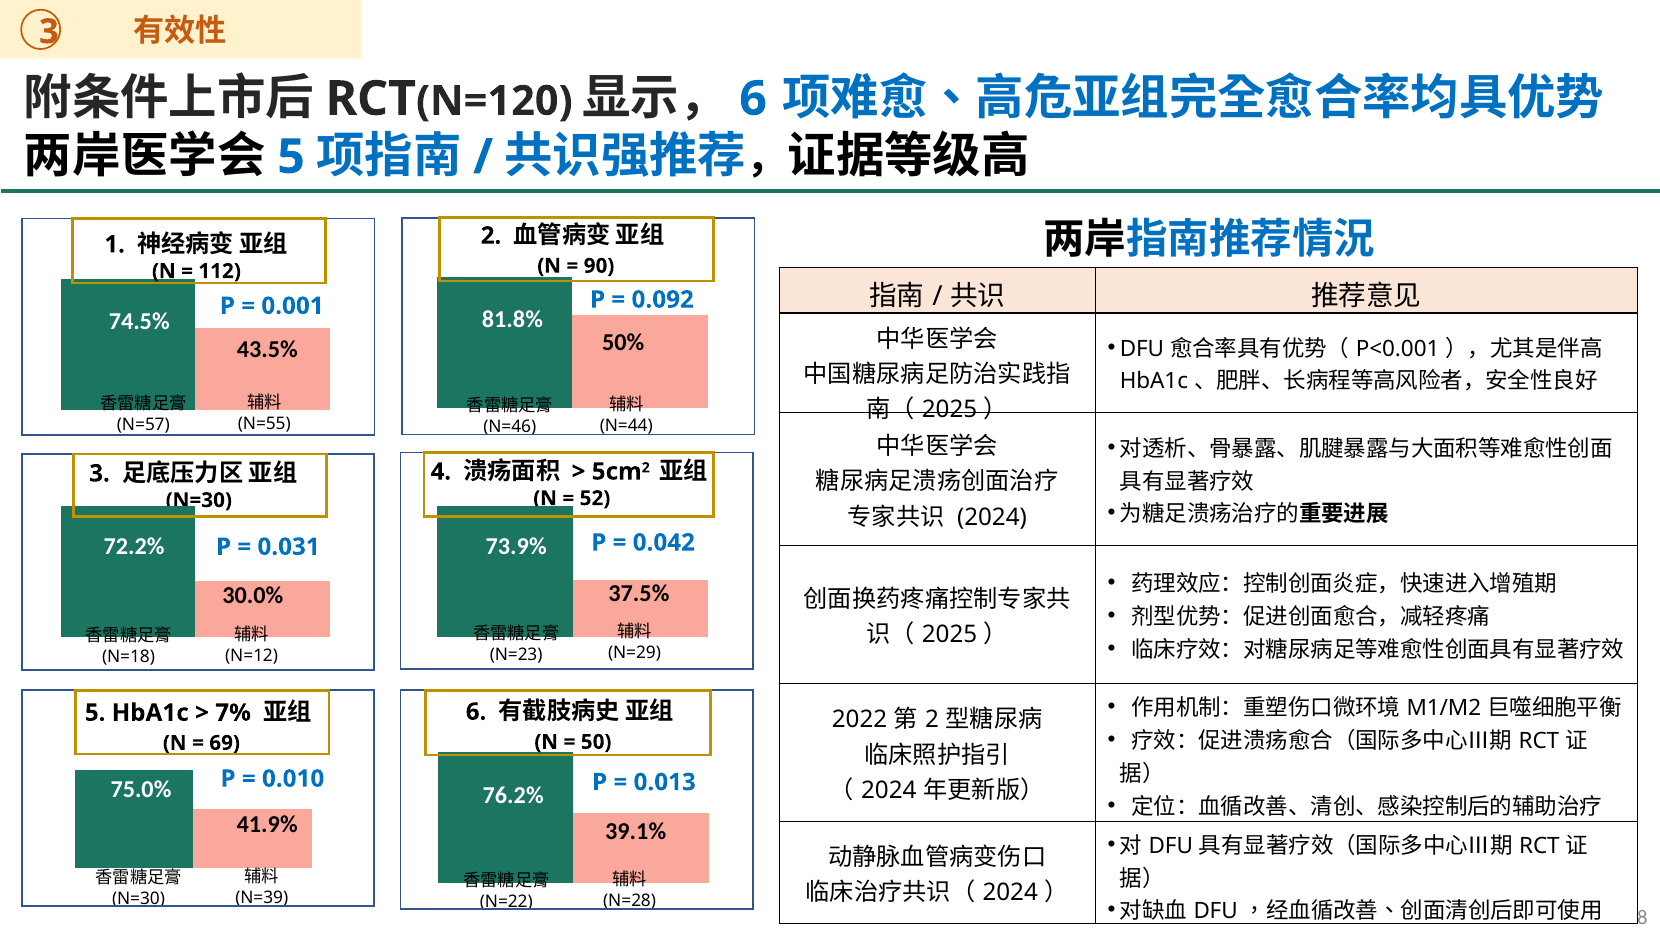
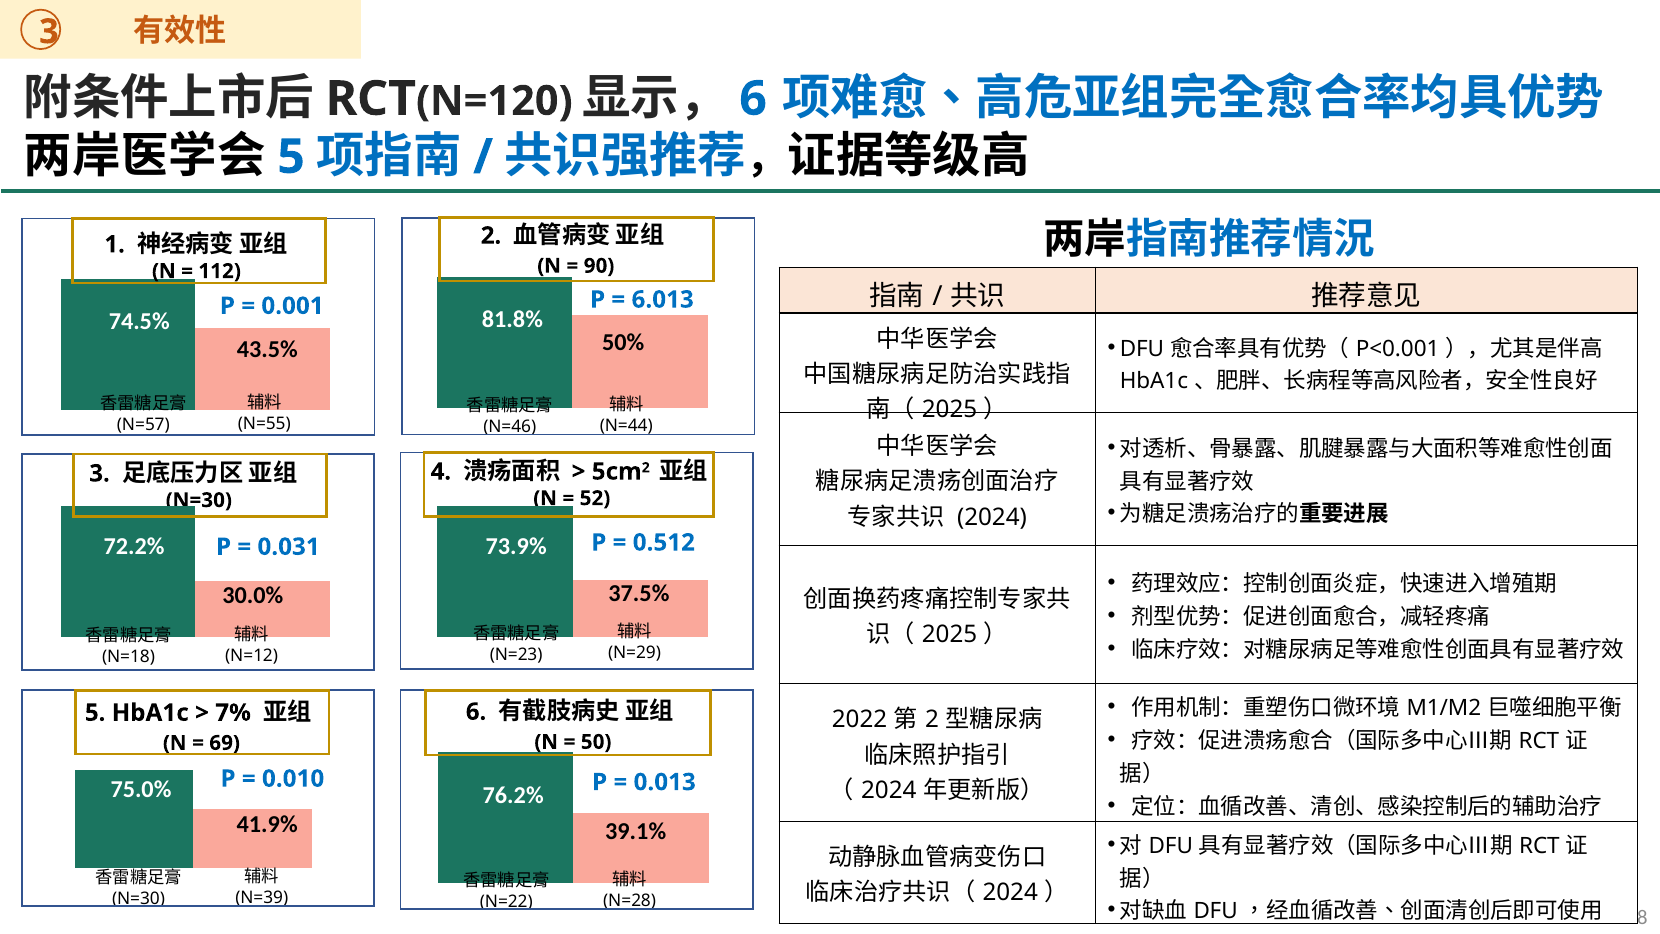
0.092: 0.092 -> 6.013 (663, 300)
0.042: 0.042 -> 0.512 (664, 542)
